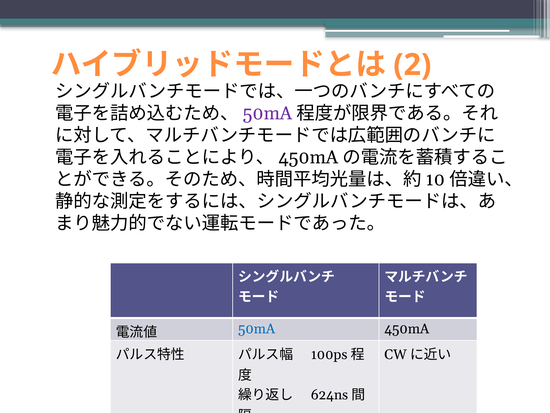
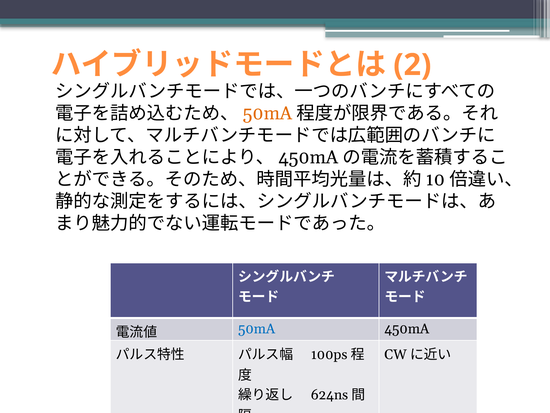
50mA colour: purple -> orange (268, 113)
